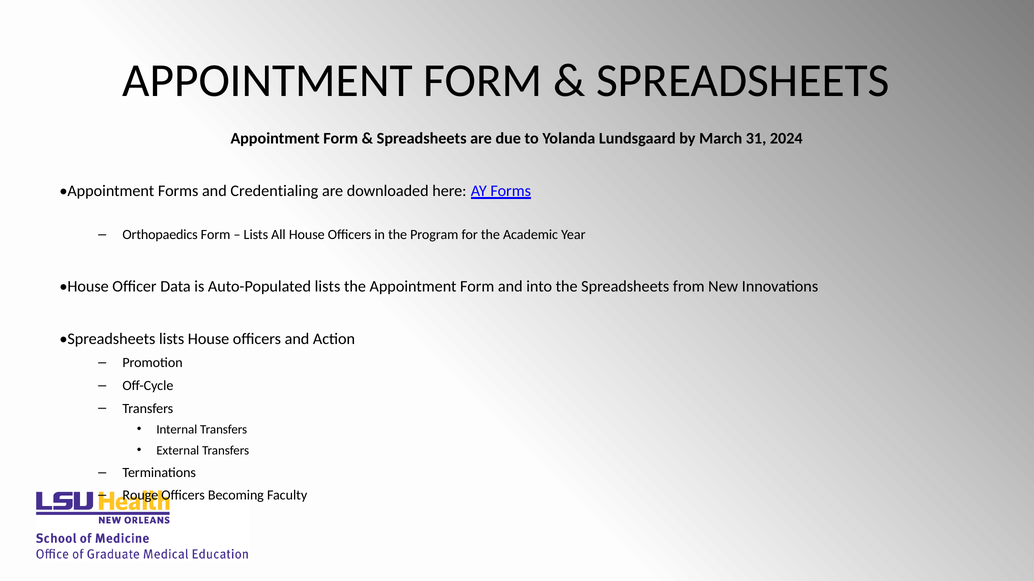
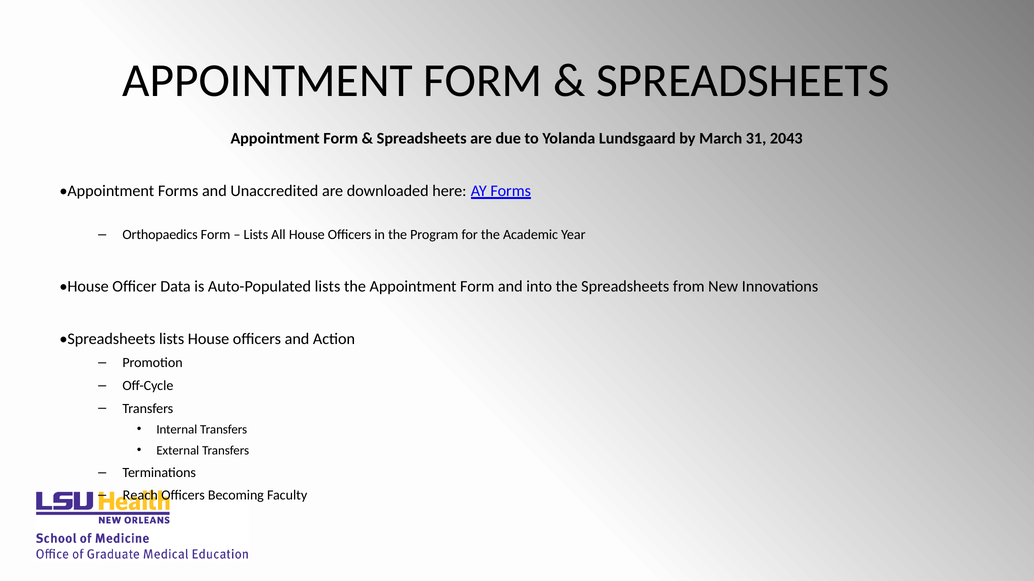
2024: 2024 -> 2043 (786, 139)
Credentialing: Credentialing -> Unaccredited (274, 191)
Rouge: Rouge -> Reach (140, 496)
